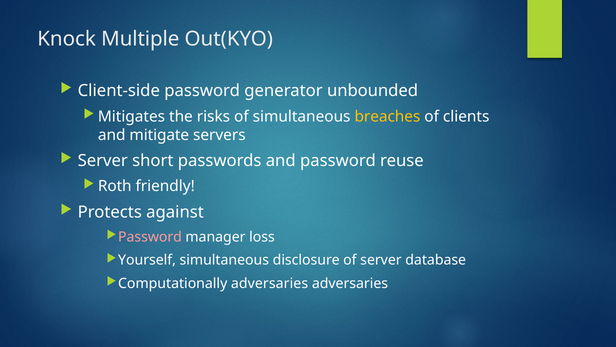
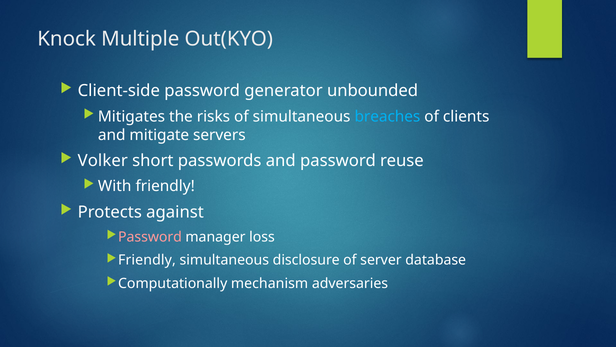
breaches colour: yellow -> light blue (387, 116)
Server: Server -> Volker (103, 161)
Roth: Roth -> With (115, 186)
Yourself: Yourself -> Friendly (147, 260)
Computationally adversaries: adversaries -> mechanism (270, 283)
